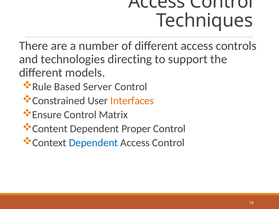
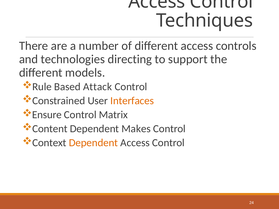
Server: Server -> Attack (98, 87)
Proper: Proper -> Makes (136, 129)
Dependent colour: blue -> orange (93, 143)
